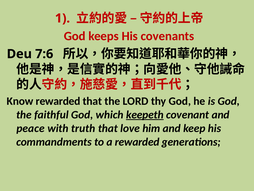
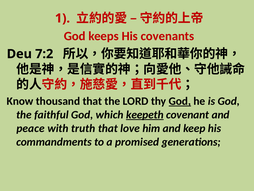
7:6: 7:6 -> 7:2 (44, 54)
Know rewarded: rewarded -> thousand (58, 101)
God underline: none -> present (180, 101)
a rewarded: rewarded -> promised (137, 141)
